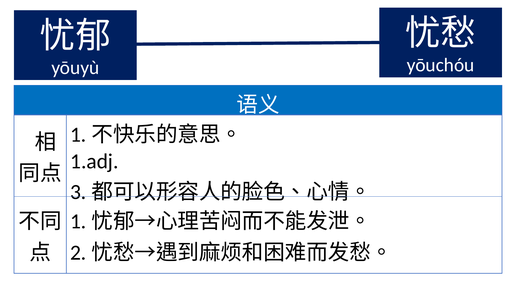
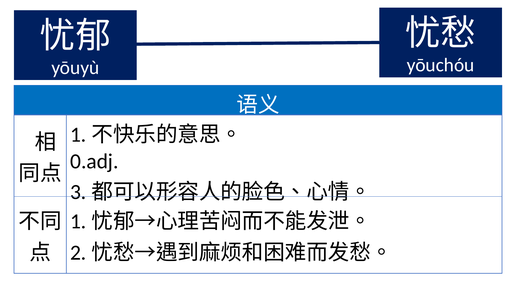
1.adj: 1.adj -> 0.adj (94, 161)
